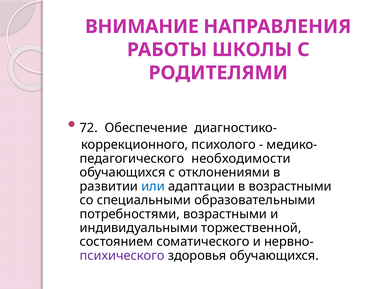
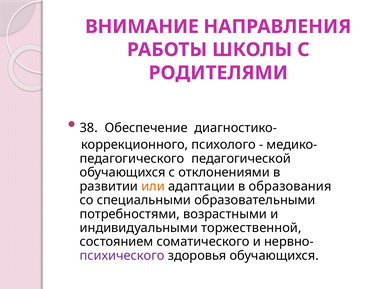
72: 72 -> 38 (89, 128)
необходимости: необходимости -> педагогической (241, 158)
или colour: blue -> orange (153, 186)
в возрастными: возрастными -> образования (290, 186)
